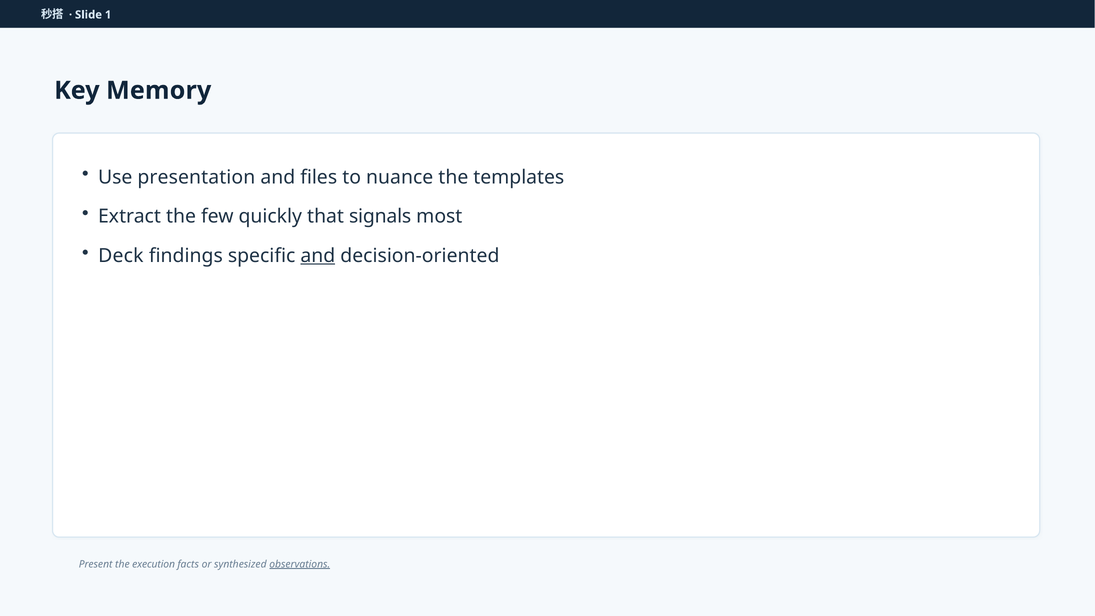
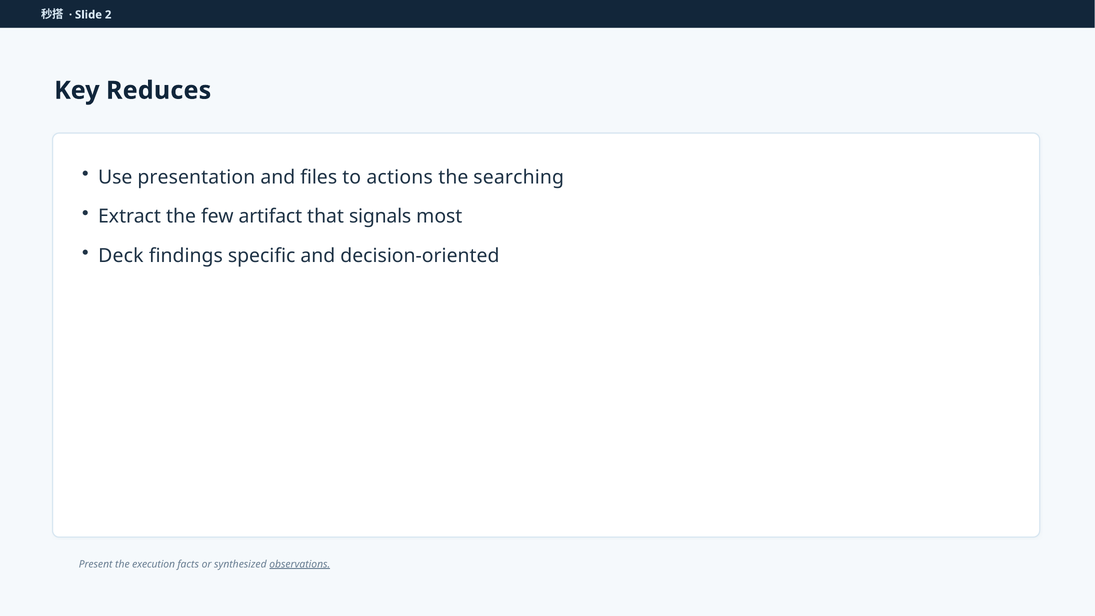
1: 1 -> 2 (108, 15)
Memory: Memory -> Reduces (159, 90)
nuance: nuance -> actions (400, 177)
templates: templates -> searching (519, 177)
quickly: quickly -> artifact (270, 216)
and underline: present -> none (318, 256)
